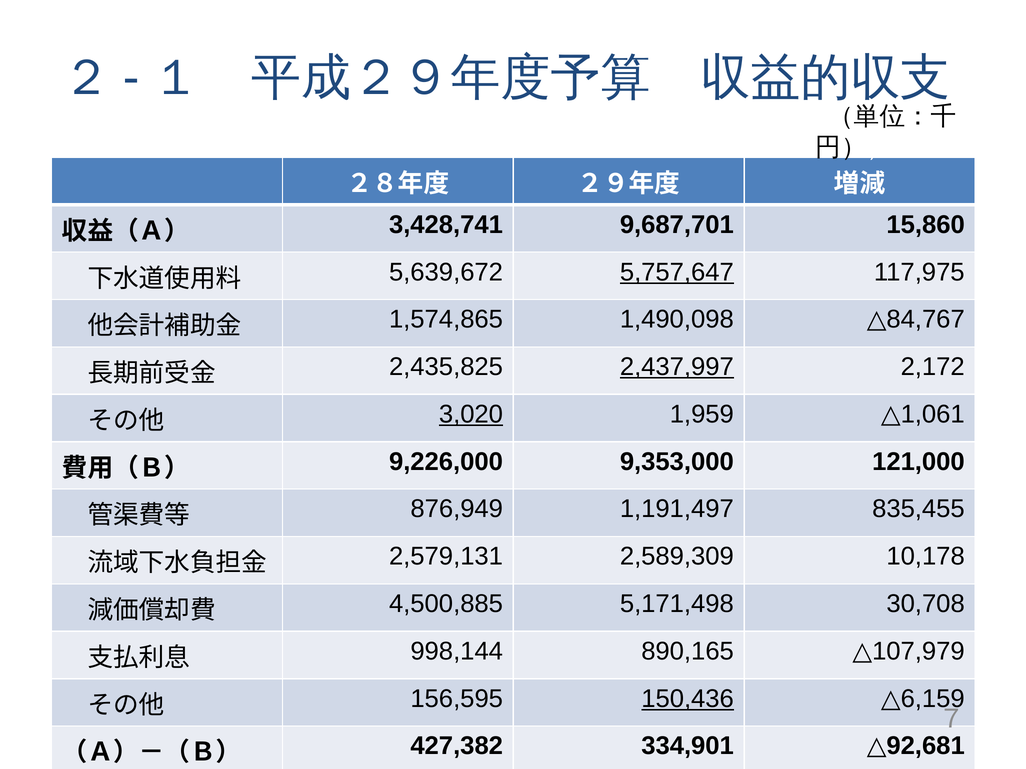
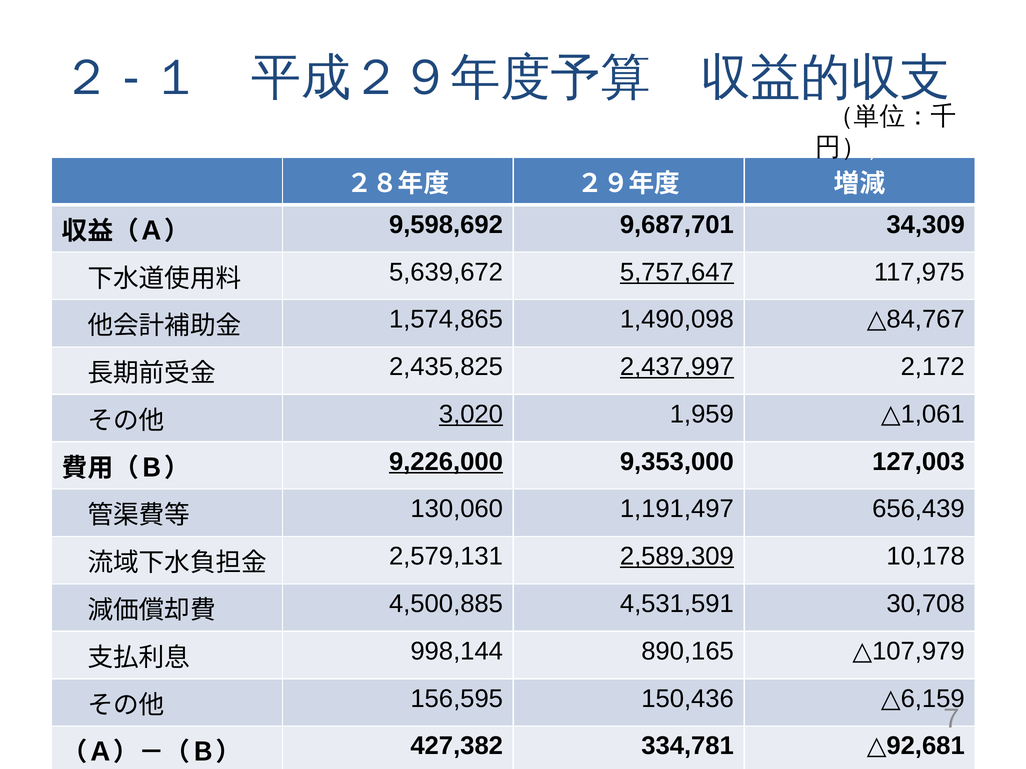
3,428,741: 3,428,741 -> 9,598,692 (446, 225)
15,860: 15,860 -> 34,309 (926, 225)
9,226,000 underline: none -> present (446, 462)
121,000: 121,000 -> 127,003 (918, 462)
876,949: 876,949 -> 130,060 (457, 509)
835,455: 835,455 -> 656,439 (918, 509)
2,589,309 underline: none -> present (677, 557)
5,171,498: 5,171,498 -> 4,531,591 (677, 604)
150,436 underline: present -> none (688, 699)
334,901: 334,901 -> 334,781 (688, 746)
